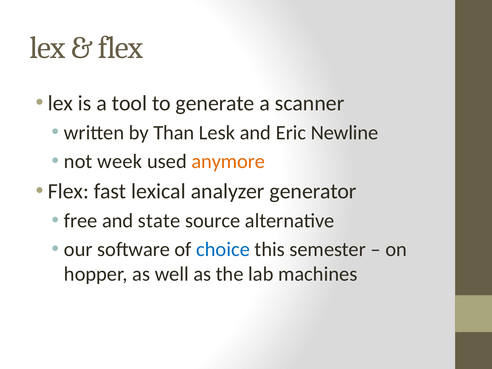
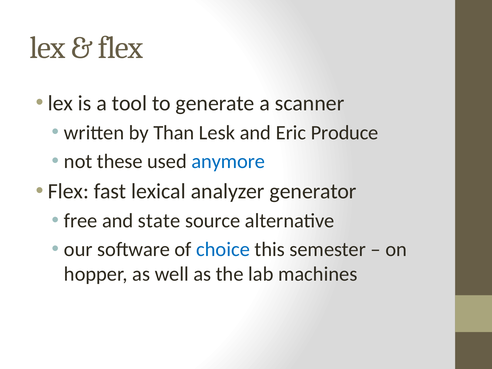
Newline: Newline -> Produce (345, 133)
week: week -> these (120, 161)
anymore colour: orange -> blue (228, 161)
